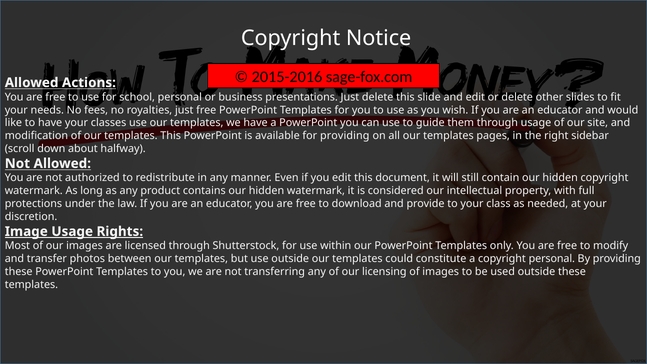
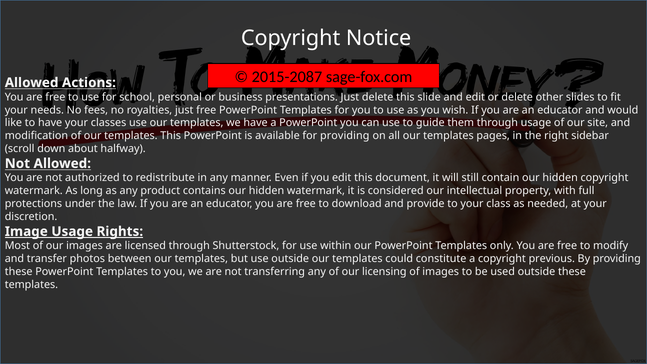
2015-2016: 2015-2016 -> 2015-2087 (287, 77)
copyright personal: personal -> previous (552, 259)
